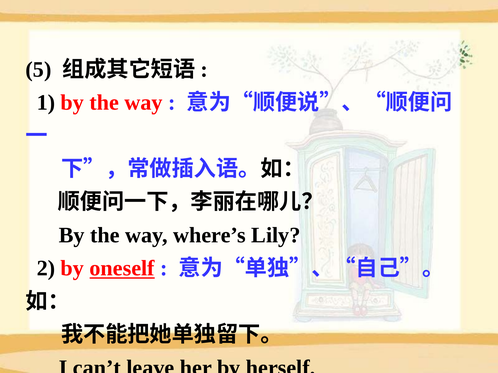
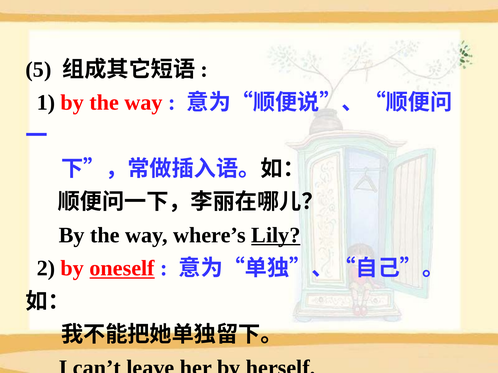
Lily underline: none -> present (276, 236)
